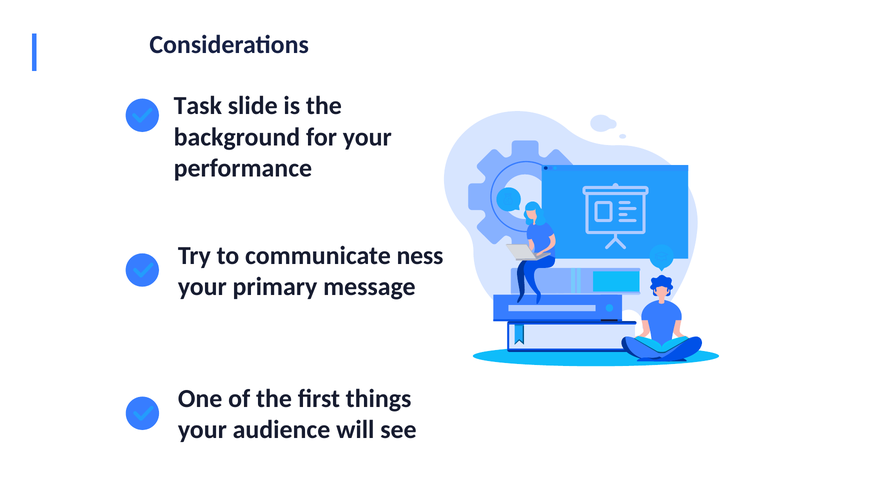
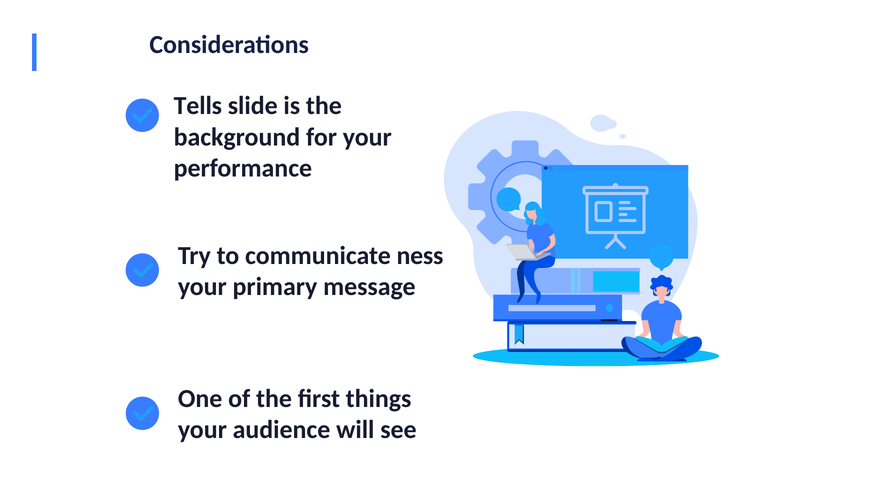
Task: Task -> Tells (198, 106)
